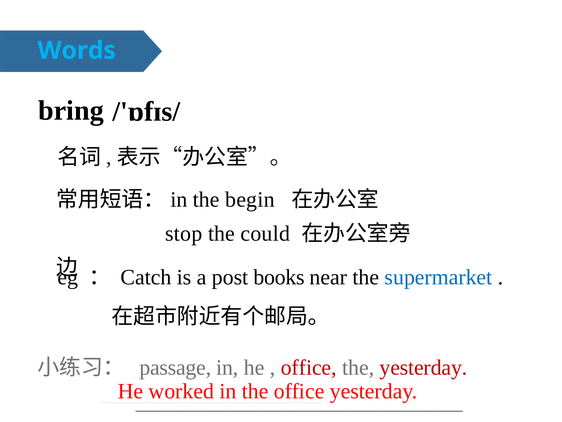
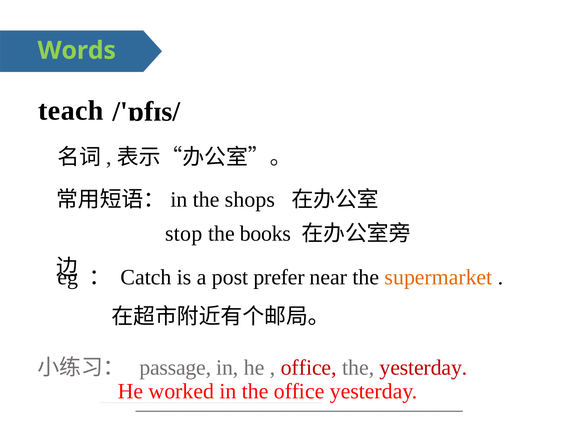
Words colour: light blue -> light green (77, 50)
bring: bring -> teach (71, 110)
begin: begin -> shops (250, 199)
could: could -> books (265, 233)
books: books -> prefer (279, 277)
supermarket colour: blue -> orange (438, 277)
